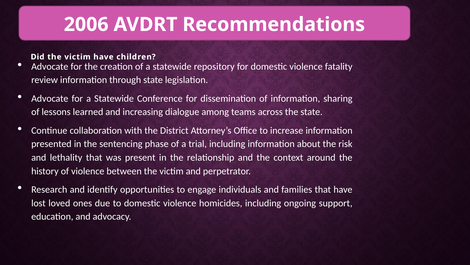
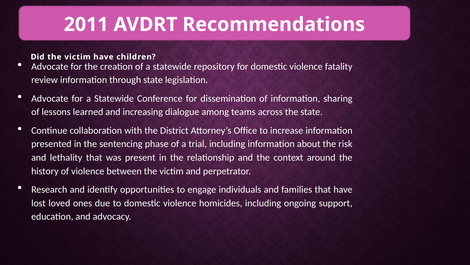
2006: 2006 -> 2011 (86, 24)
